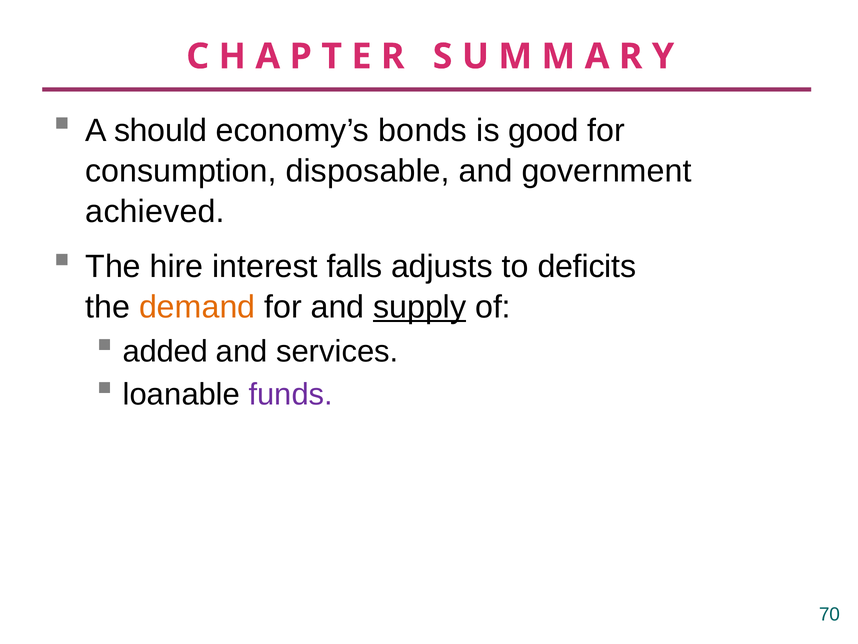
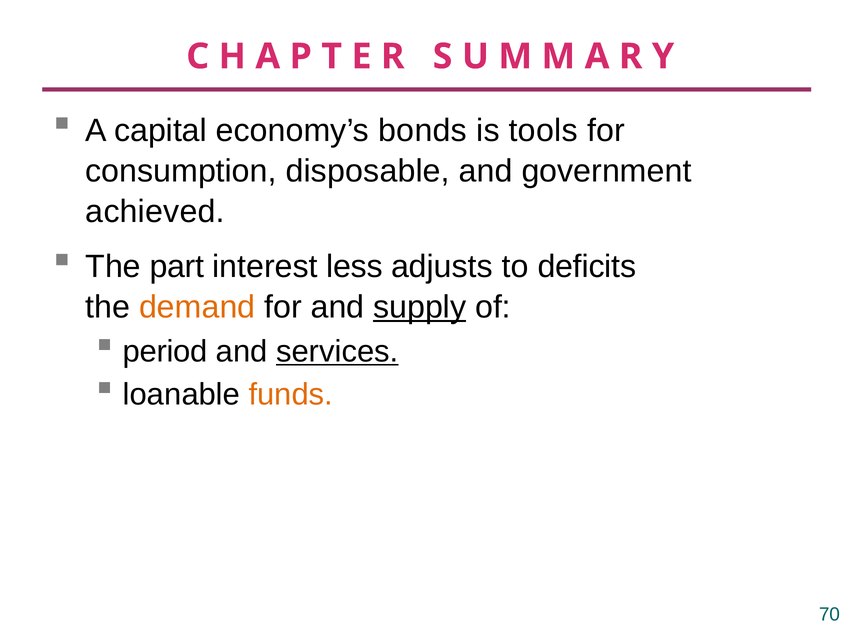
should: should -> capital (161, 130)
good: good -> tools (543, 130)
hire: hire -> part (177, 267)
falls: falls -> less (355, 267)
added: added -> period (165, 351)
services underline: none -> present (337, 351)
funds colour: purple -> orange (291, 394)
